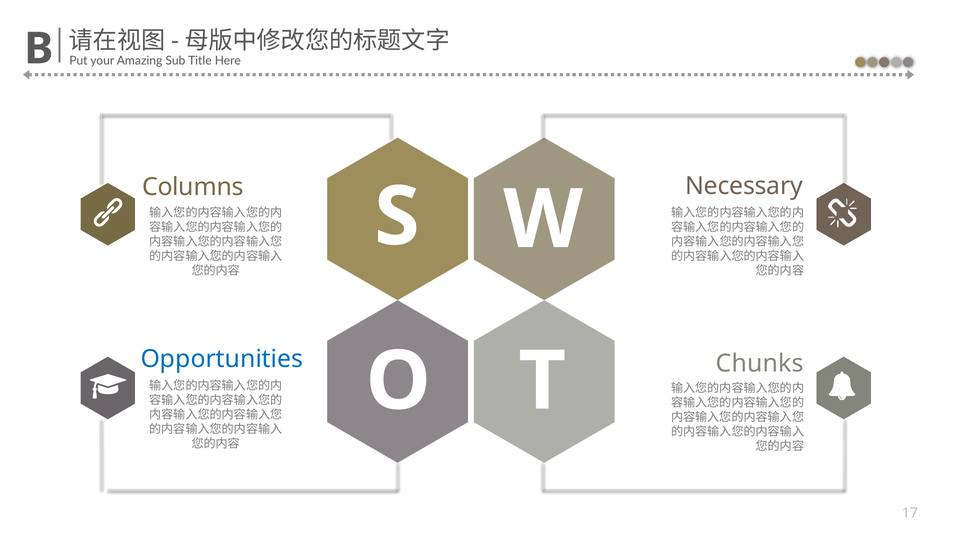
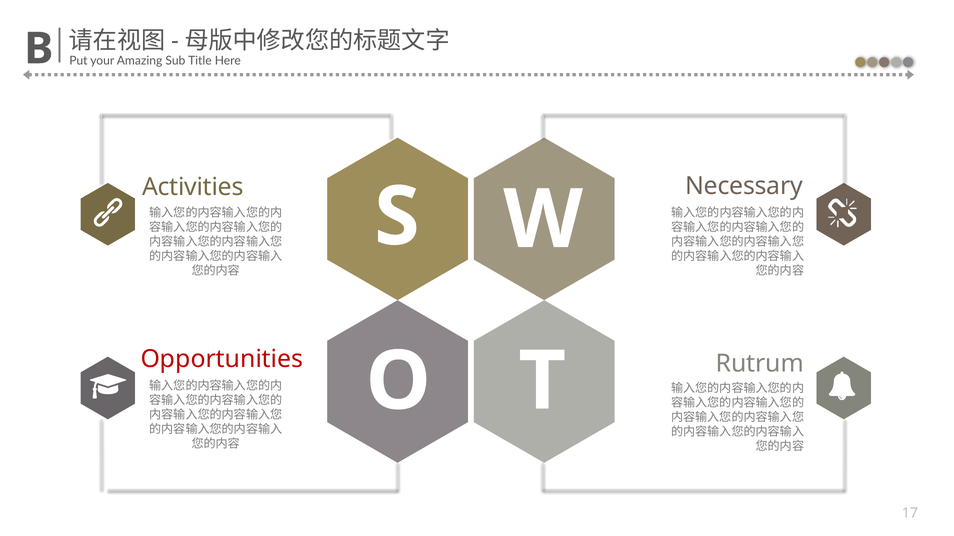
Columns: Columns -> Activities (193, 187)
Opportunities colour: blue -> red (222, 359)
Chunks: Chunks -> Rutrum (760, 363)
